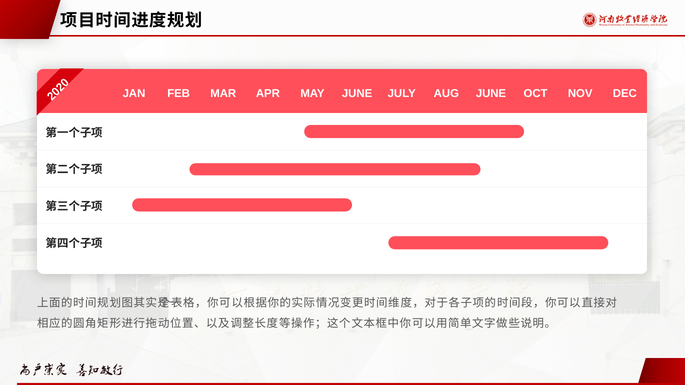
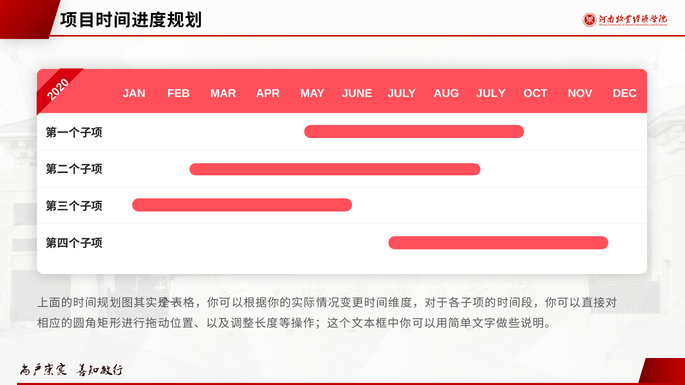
AUG JUNE: JUNE -> JULY (491, 94)
